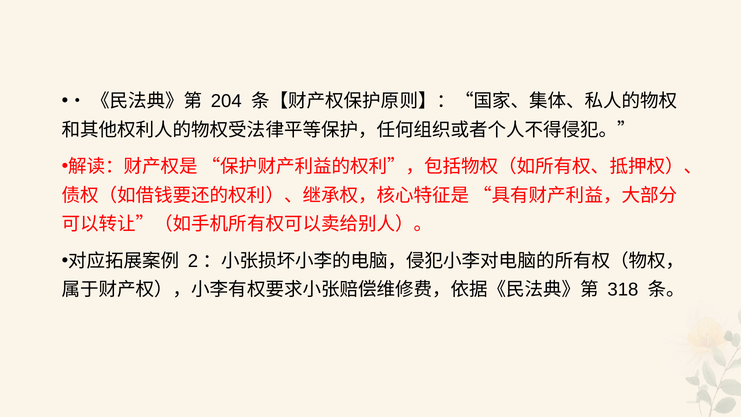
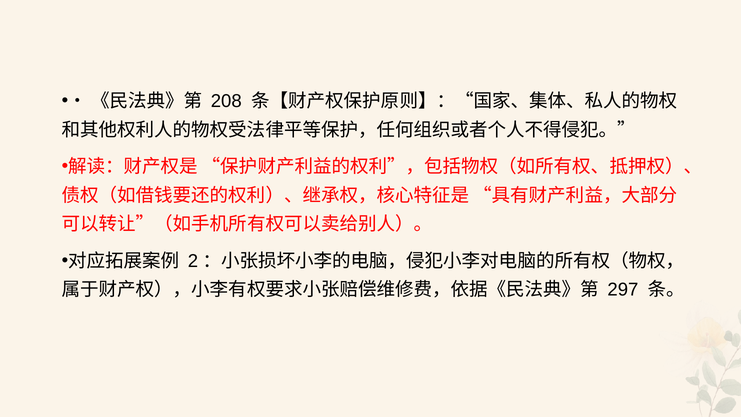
204: 204 -> 208 (226, 101)
318: 318 -> 297 (623, 290)
